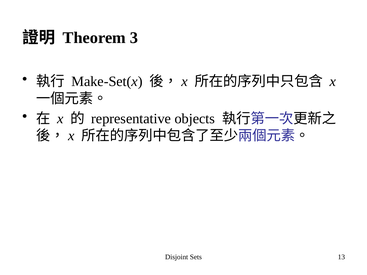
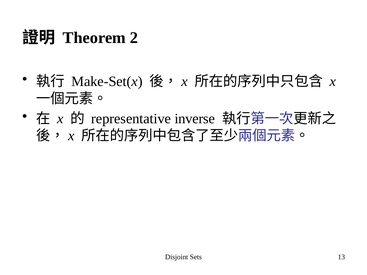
3: 3 -> 2 (134, 38)
objects: objects -> inverse (195, 119)
